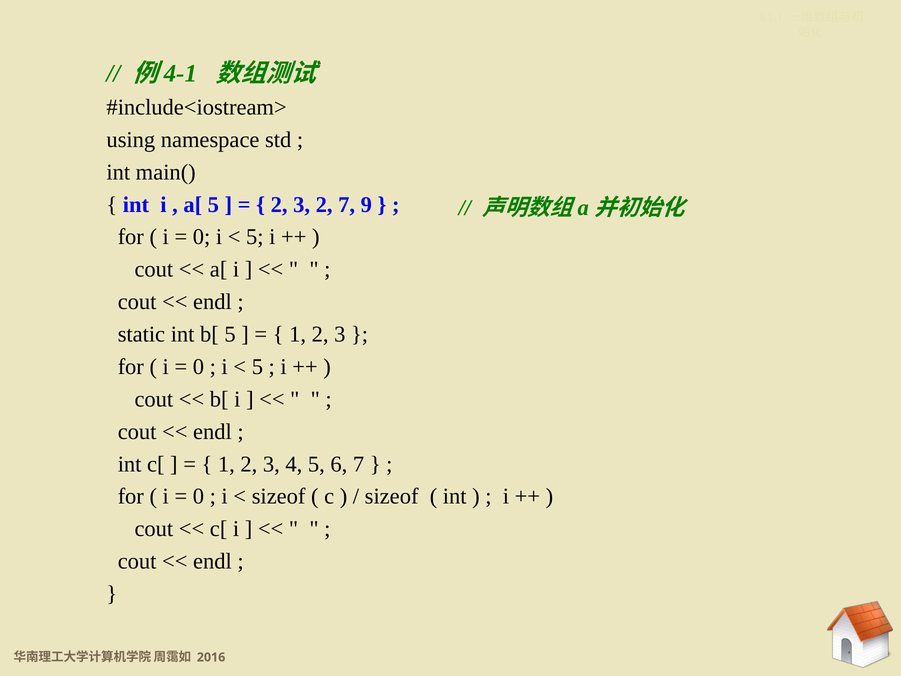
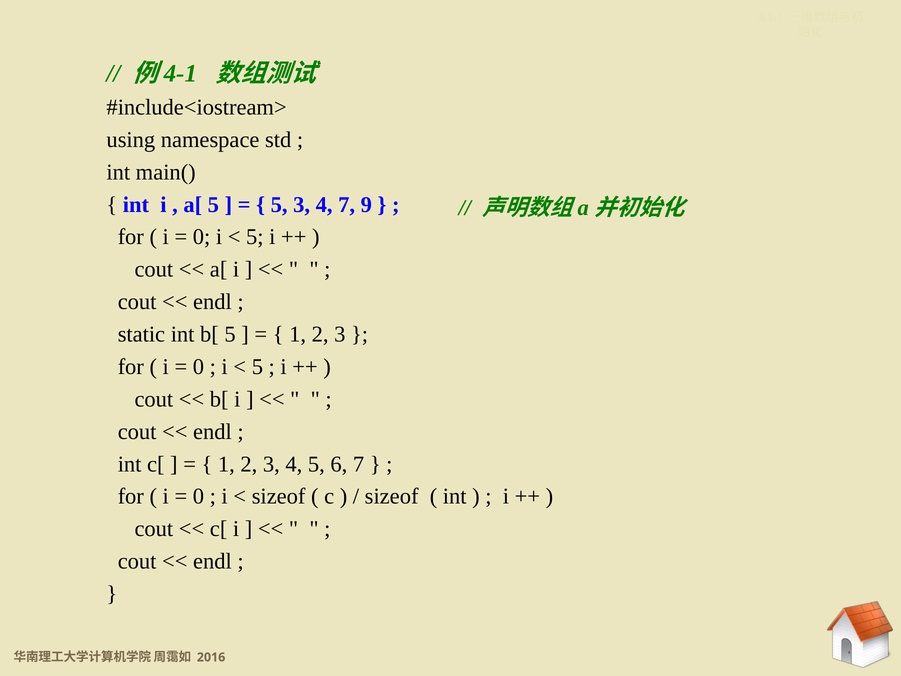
2: 2 -> 5 (279, 205)
2: 2 -> 4 (324, 205)
